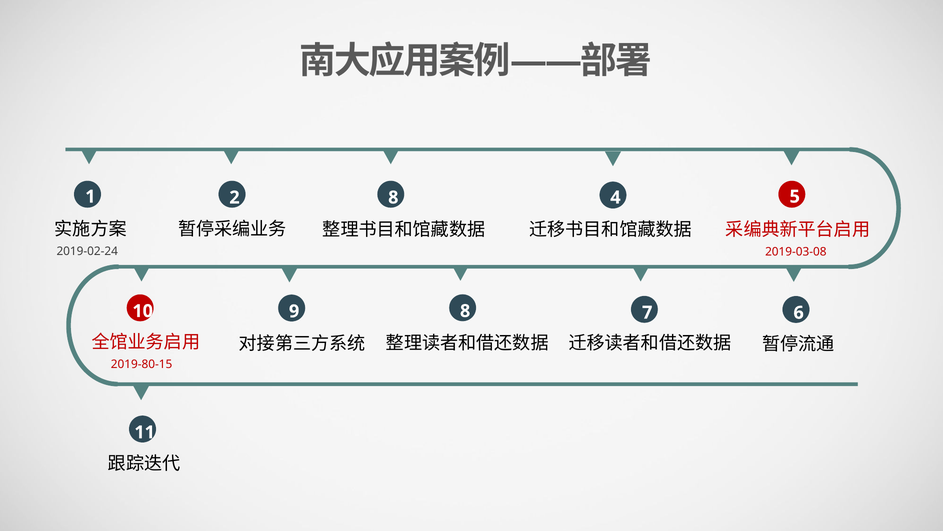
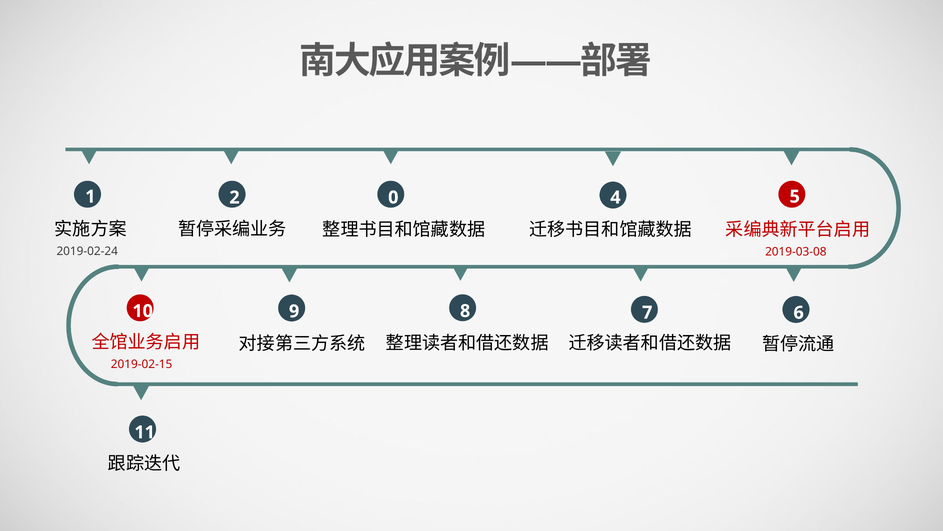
2 8: 8 -> 0 (393, 197)
2019-80-15: 2019-80-15 -> 2019-02-15 (142, 364)
